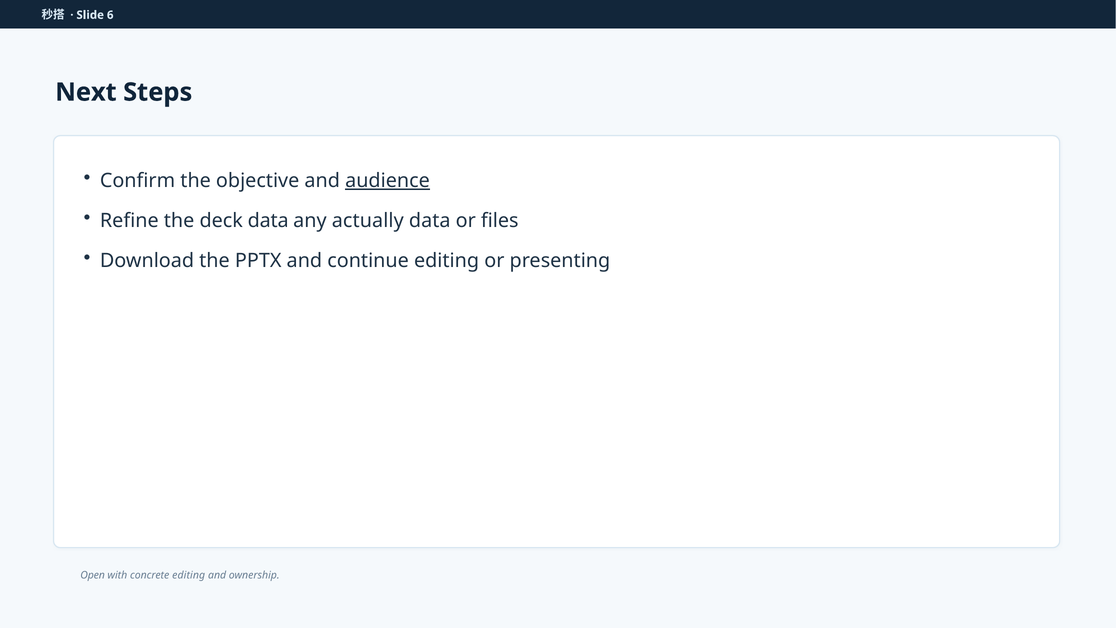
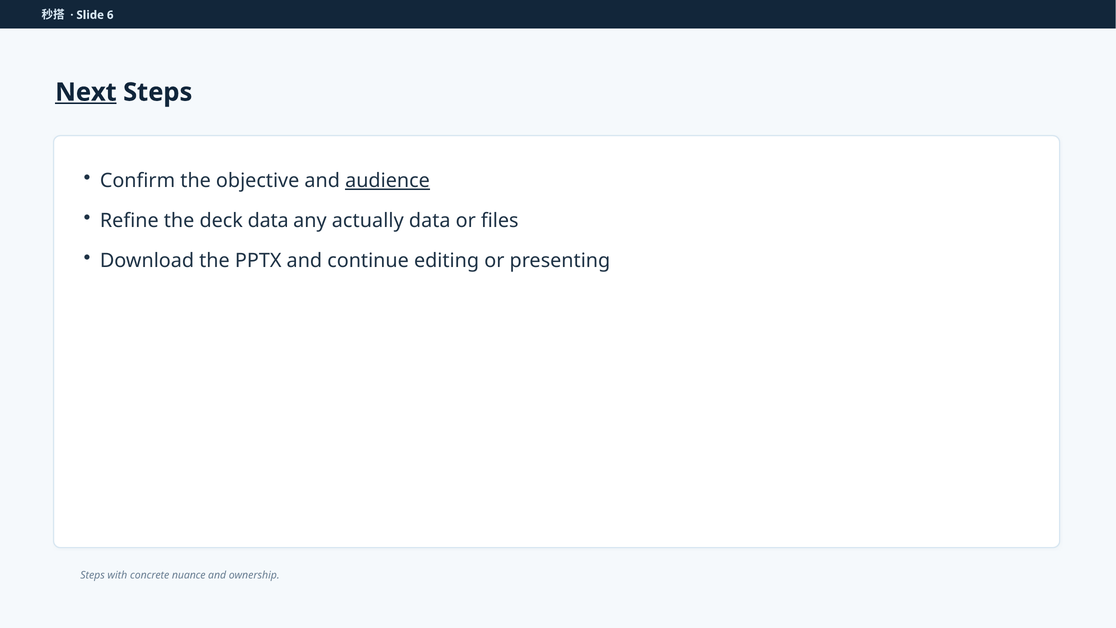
Next underline: none -> present (86, 92)
Open: Open -> Steps (93, 575)
concrete editing: editing -> nuance (189, 575)
